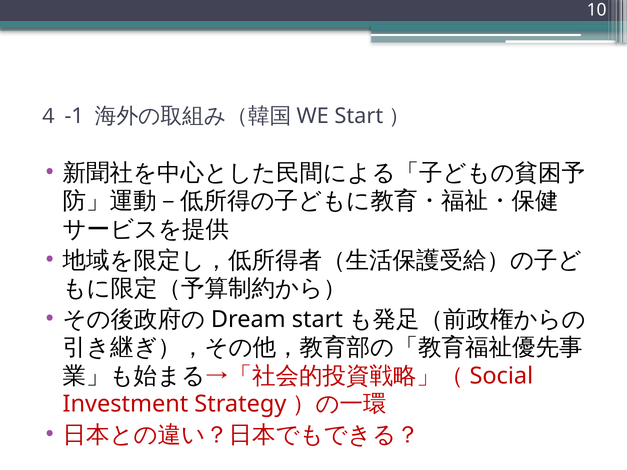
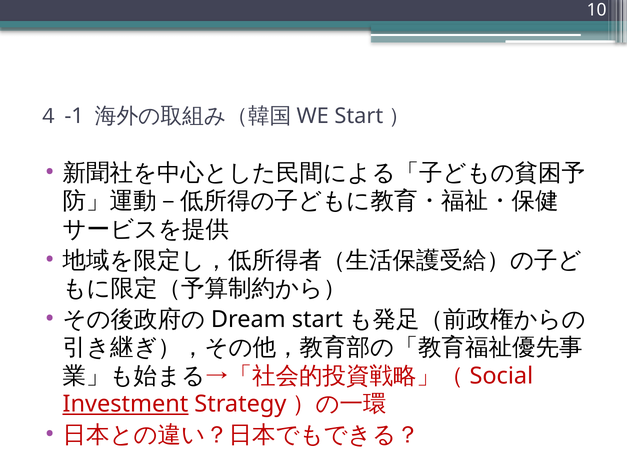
Investment underline: none -> present (125, 404)
